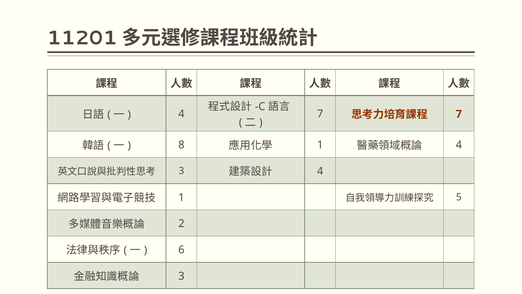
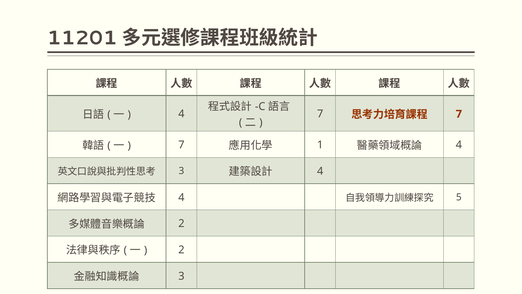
8: 8 -> 7 (181, 145)
1: 1 -> 4 (181, 197)
6: 6 -> 2 (181, 250)
